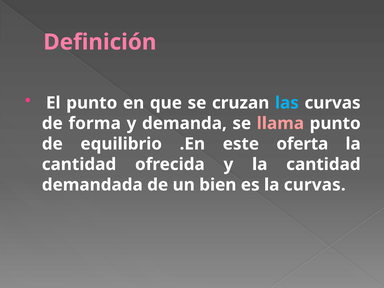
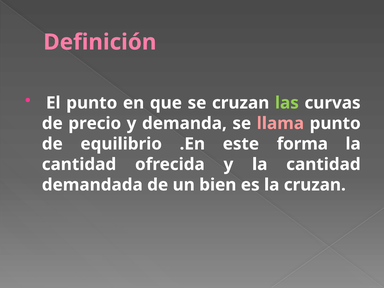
las colour: light blue -> light green (287, 103)
forma: forma -> precio (95, 123)
oferta: oferta -> forma (302, 144)
la curvas: curvas -> cruzan (315, 185)
